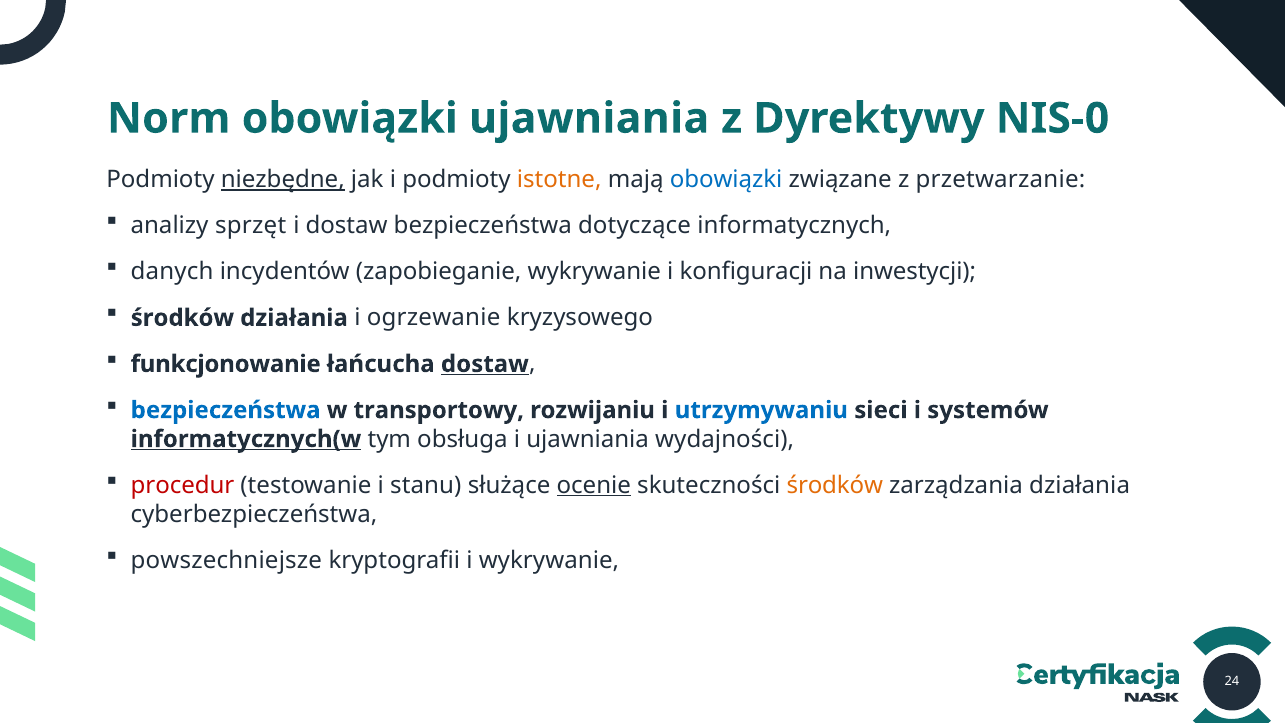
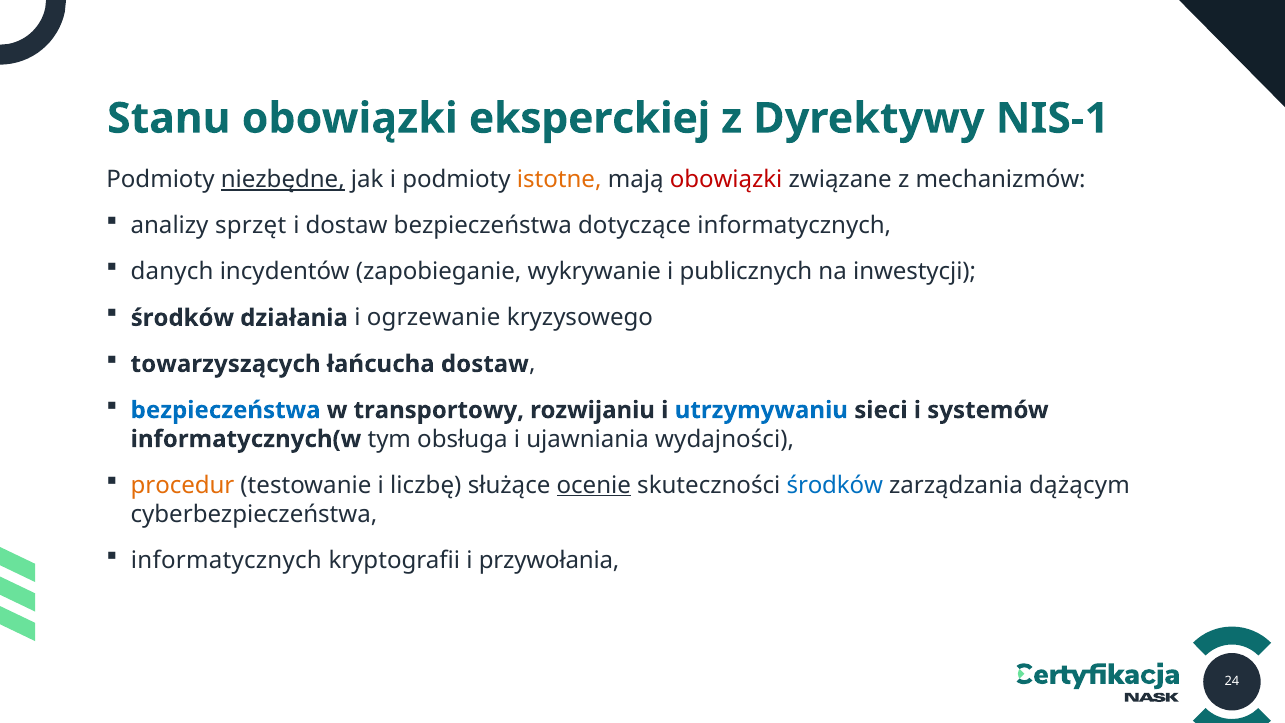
Norm: Norm -> Stanu (169, 119)
obowiązki ujawniania: ujawniania -> eksperckiej (590, 119)
NIS-0: NIS-0 -> NIS-1 (1052, 119)
obowiązki colour: blue -> red (726, 179)
przetwarzanie: przetwarzanie -> mechanizmów (1001, 179)
konfiguracji: konfiguracji -> publicznych (746, 272)
funkcjonowanie: funkcjonowanie -> towarzyszących (226, 364)
dostaw underline: present -> none (485, 364)
informatycznych(w underline: present -> none (246, 439)
procedur colour: red -> orange (182, 485)
stanu: stanu -> liczbę (426, 485)
środków colour: orange -> blue (835, 485)
zarządzania działania: działania -> dążącym (1080, 485)
powszechniejsze: powszechniejsze -> informatycznych (226, 560)
i wykrywanie: wykrywanie -> przywołania (549, 560)
